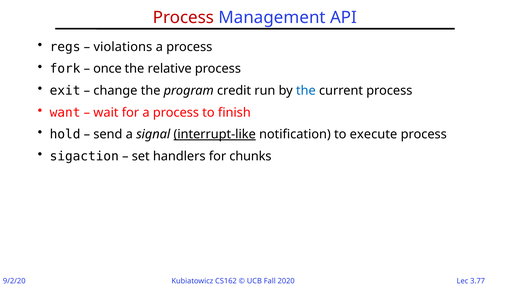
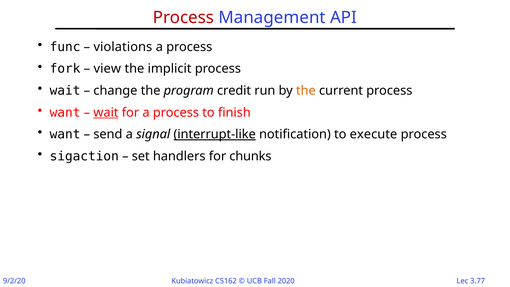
regs: regs -> func (65, 47)
once: once -> view (107, 69)
relative: relative -> implicit (170, 69)
exit: exit -> wait (65, 91)
the colour: blue -> orange (306, 91)
wait underline: none -> present (106, 112)
hold: hold -> want (65, 134)
